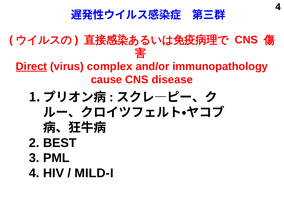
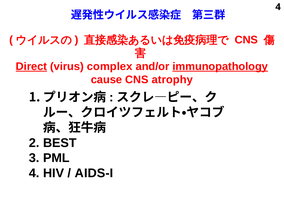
immunopathology underline: none -> present (220, 66)
disease: disease -> atrophy (172, 80)
MILD-I: MILD-I -> AIDS-I (94, 173)
